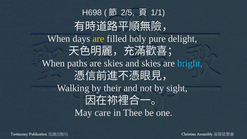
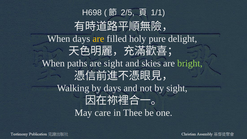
are skies: skies -> sight (113, 63)
bright colour: light blue -> light green (190, 63)
by their: their -> days (112, 88)
